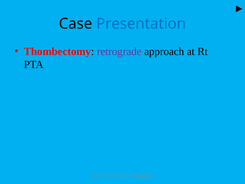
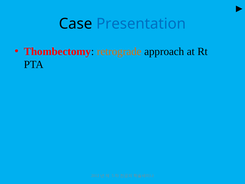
retrograde colour: purple -> orange (119, 51)
